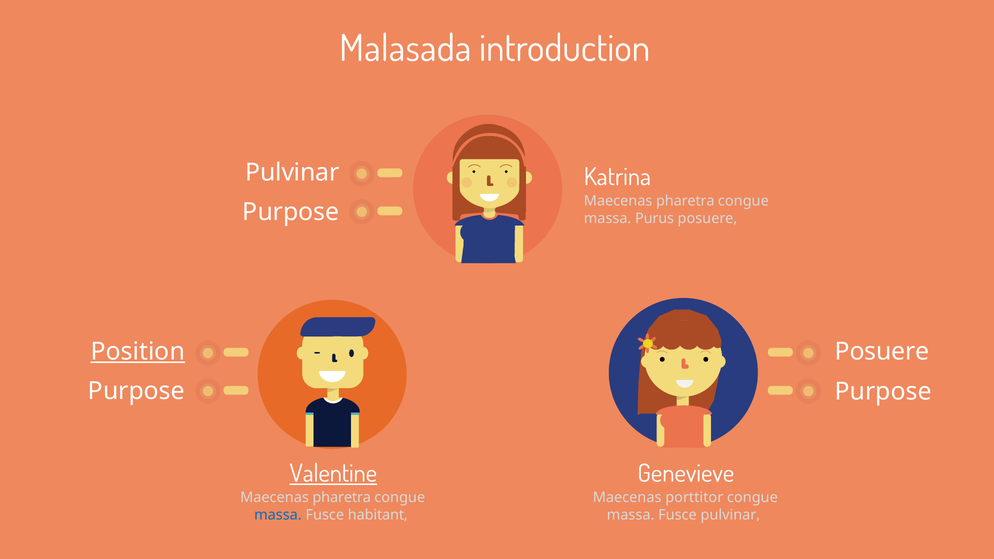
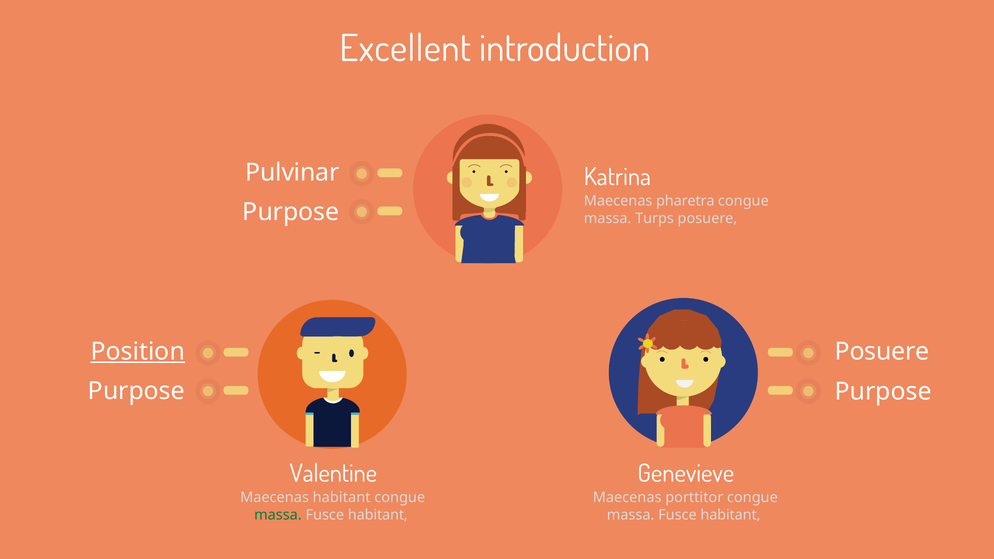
Malasada: Malasada -> Excellent (405, 49)
Purus: Purus -> Turps (654, 219)
Valentine underline: present -> none (333, 474)
pharetra: pharetra -> habitant (342, 498)
massa colour: blue -> green (278, 515)
pulvinar: pulvinar -> habitant (730, 515)
